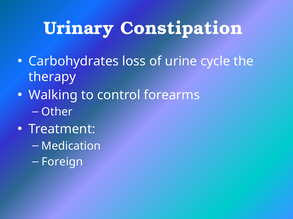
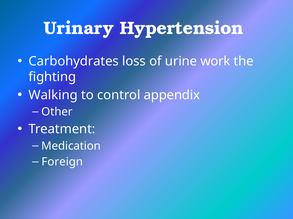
Constipation: Constipation -> Hypertension (182, 28)
cycle: cycle -> work (215, 61)
therapy: therapy -> fighting (52, 77)
forearms: forearms -> appendix (172, 95)
